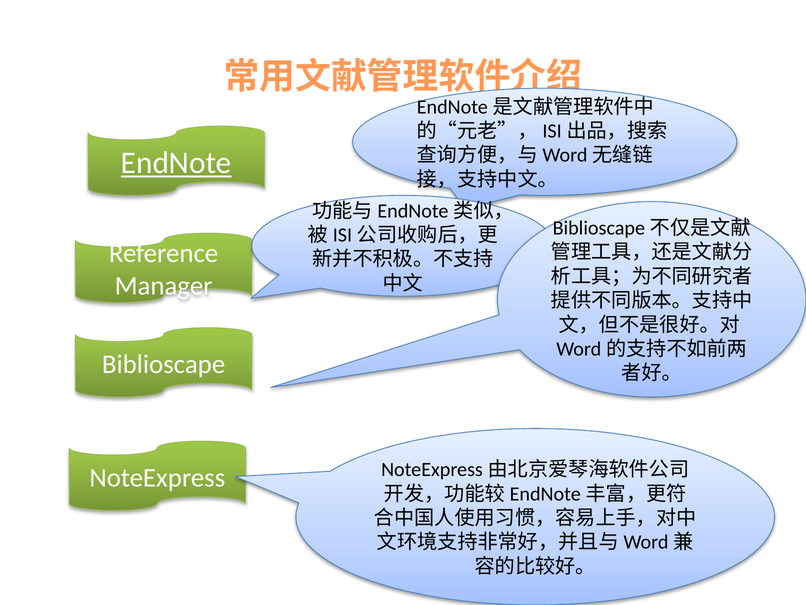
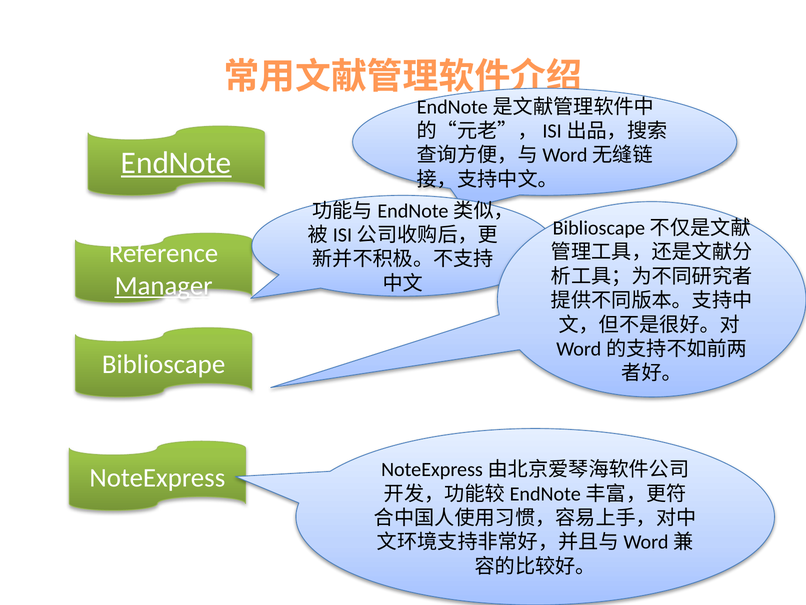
Manager underline: none -> present (164, 286)
